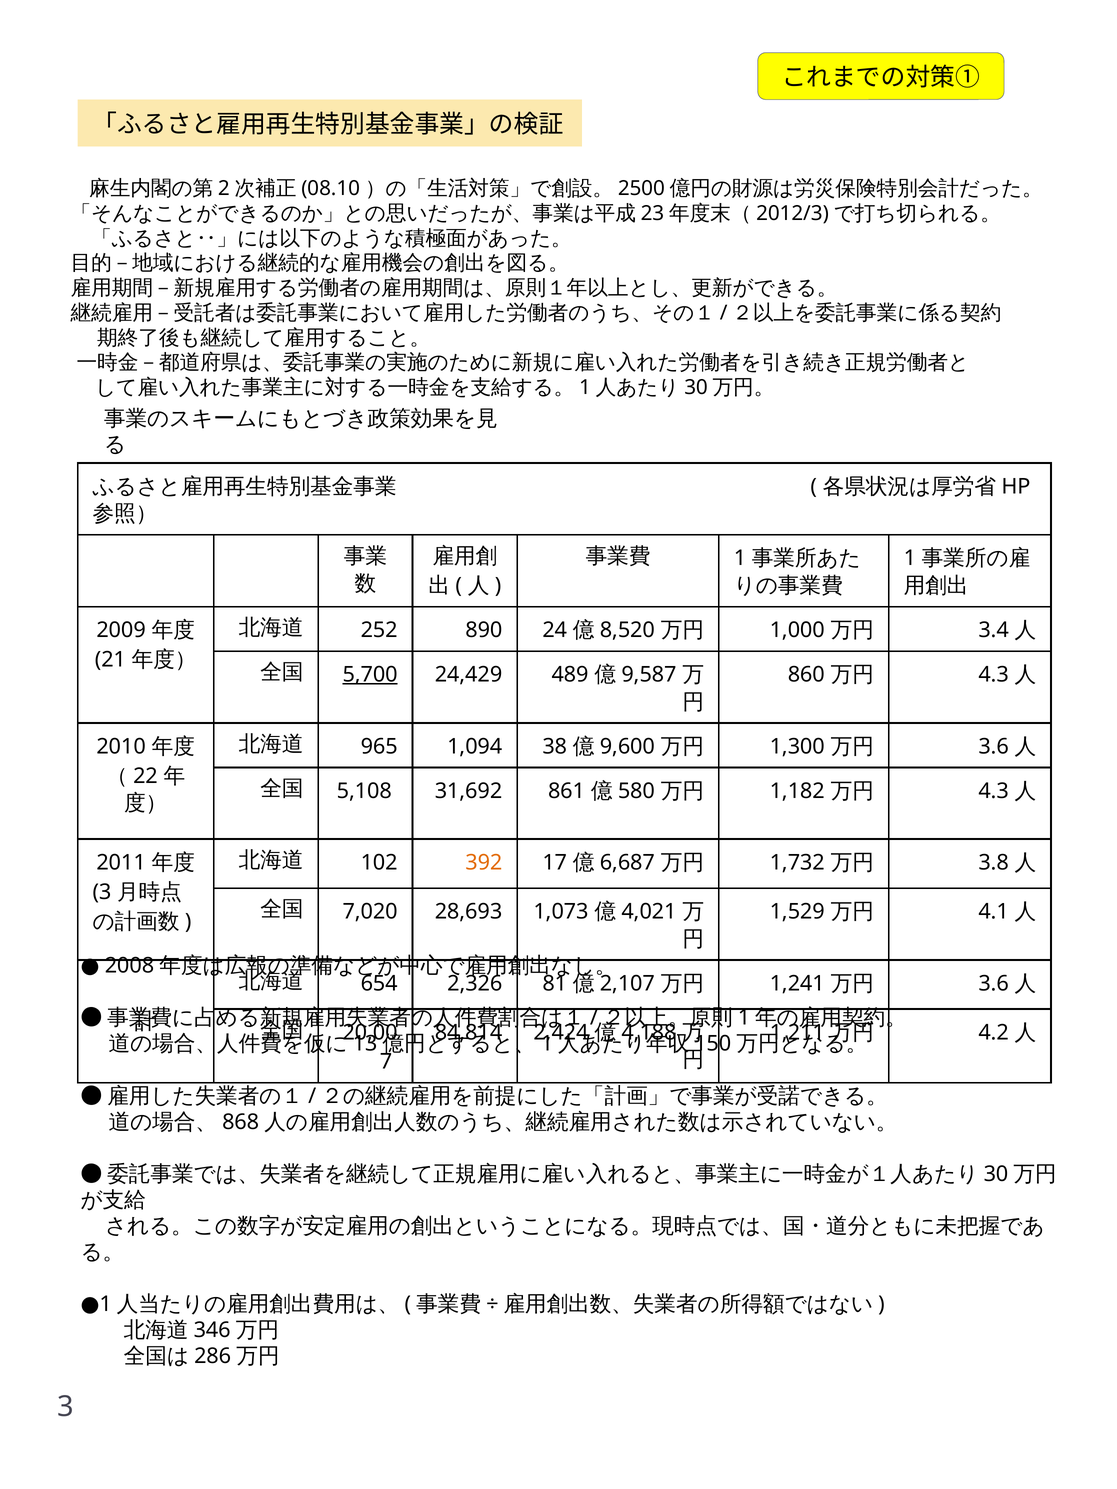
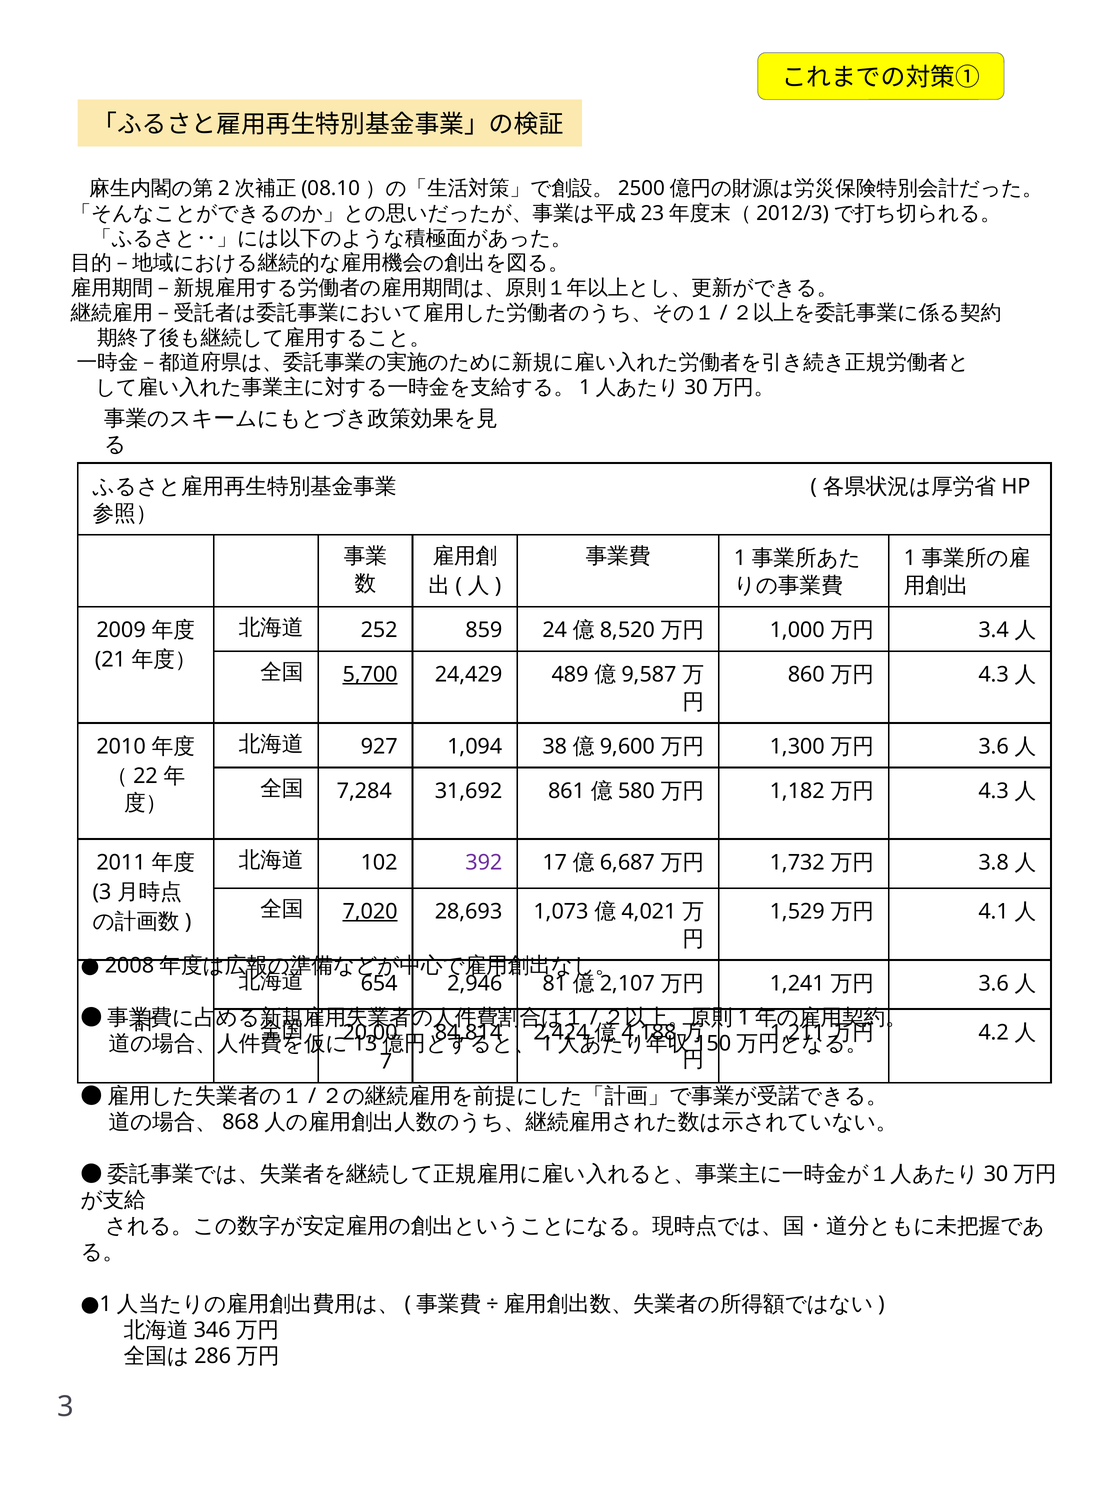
890: 890 -> 859 (484, 630)
965: 965 -> 927 (379, 747)
5,108: 5,108 -> 7,284 (364, 791)
392 colour: orange -> purple (484, 863)
7,020 underline: none -> present (370, 912)
2,326: 2,326 -> 2,946 (475, 984)
